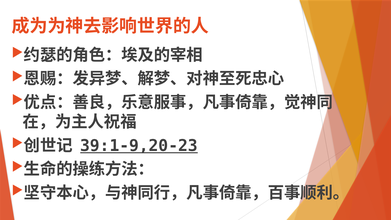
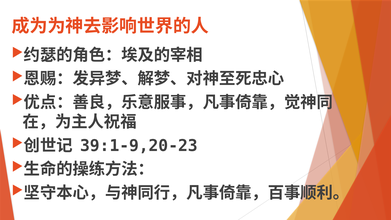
39:1-9,20-23 underline: present -> none (139, 146)
